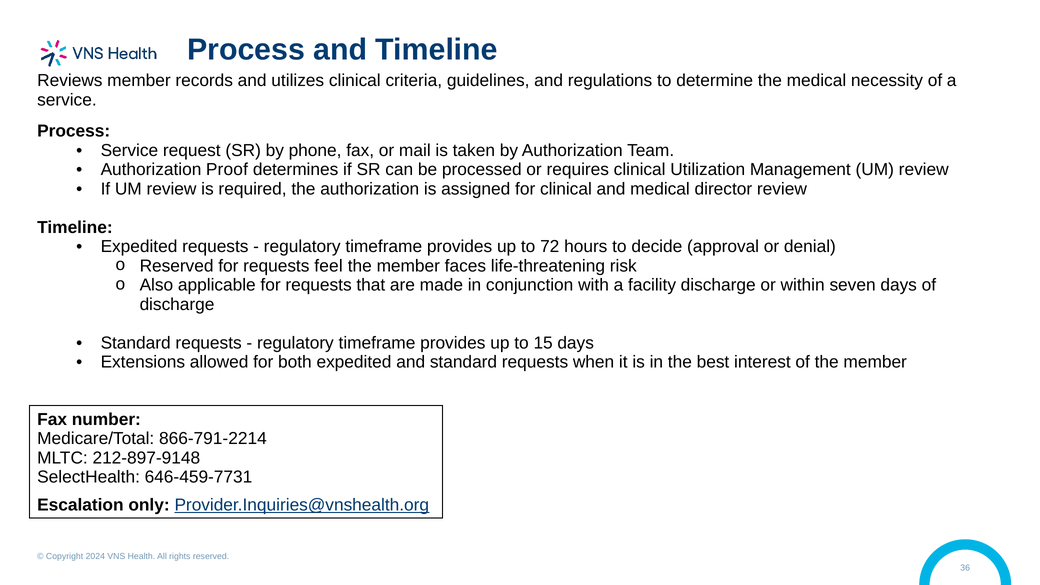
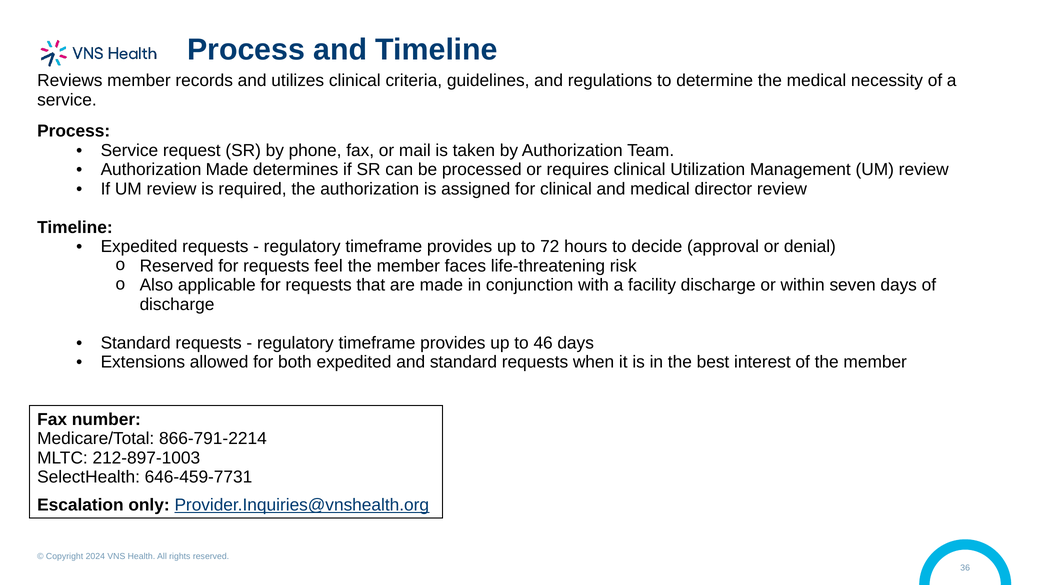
Authorization Proof: Proof -> Made (227, 170)
15: 15 -> 46 (543, 343)
212-897-9148: 212-897-9148 -> 212-897-1003 (146, 458)
